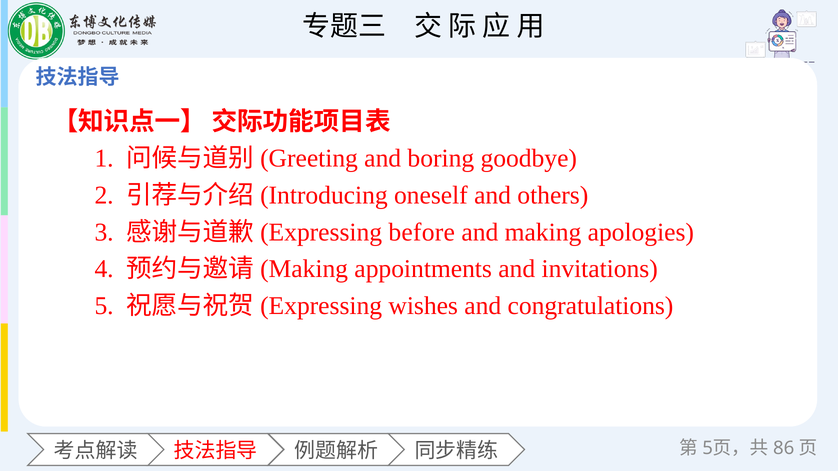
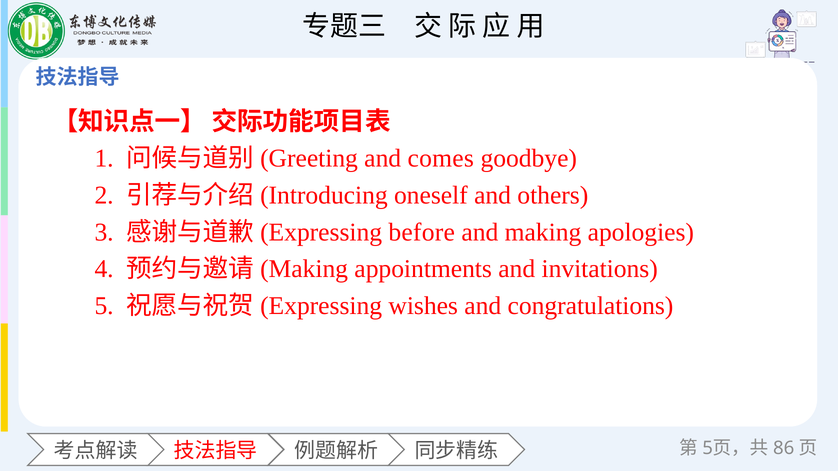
boring: boring -> comes (441, 159)
